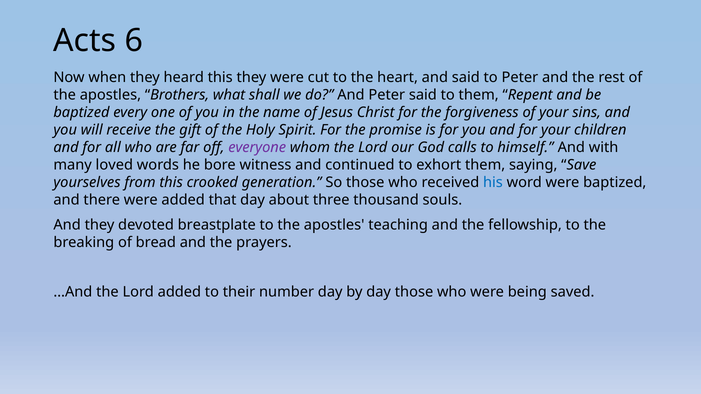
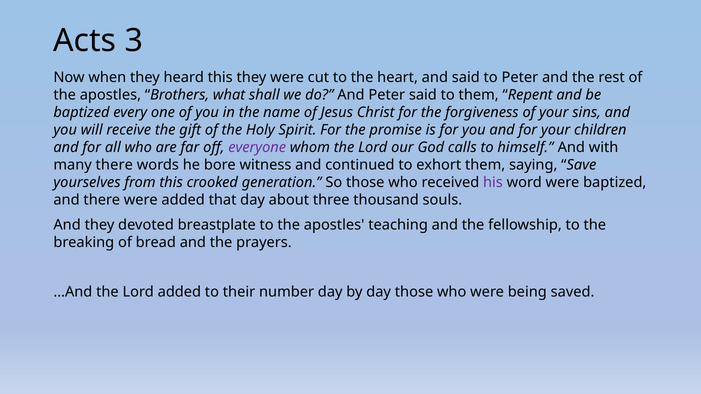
6: 6 -> 3 (134, 41)
many loved: loved -> there (114, 165)
his colour: blue -> purple (493, 183)
